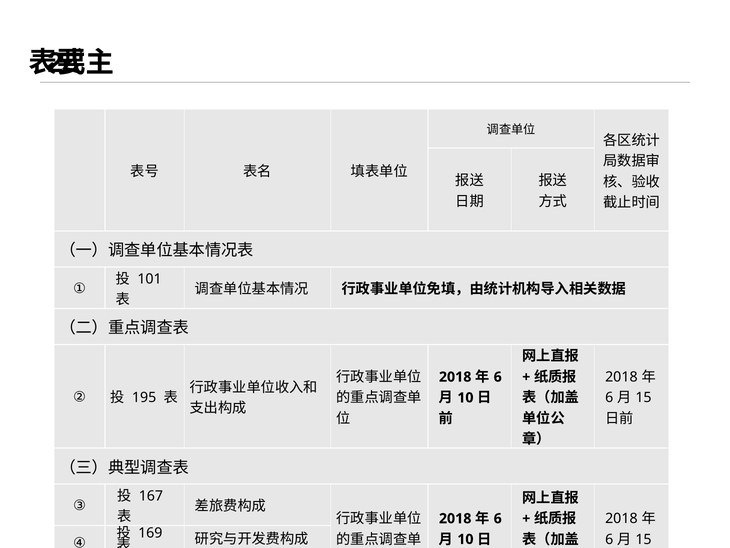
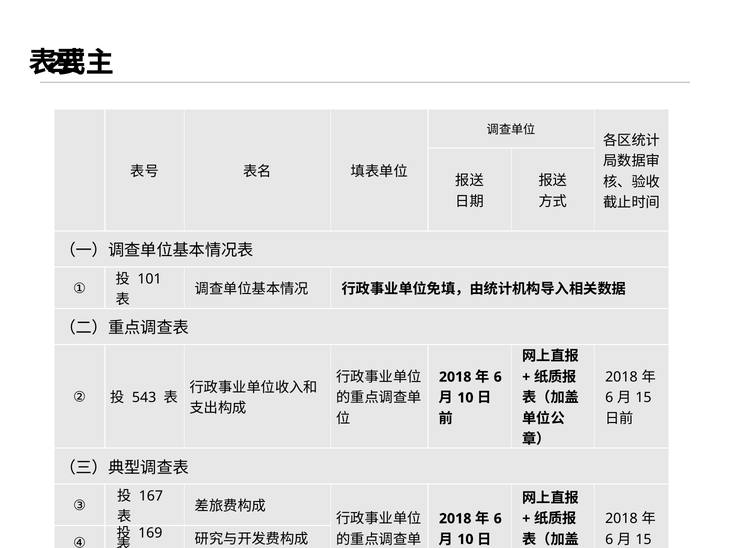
195: 195 -> 543 (144, 397)
